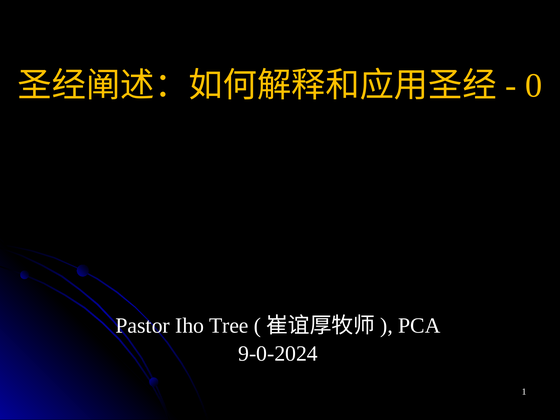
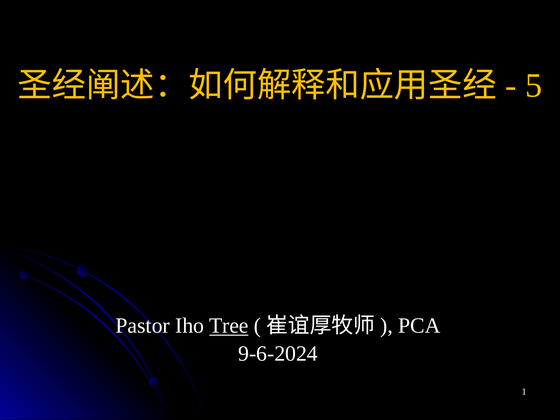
0: 0 -> 5 (534, 85)
Tree underline: none -> present (229, 326)
9-0-2024: 9-0-2024 -> 9-6-2024 (278, 354)
